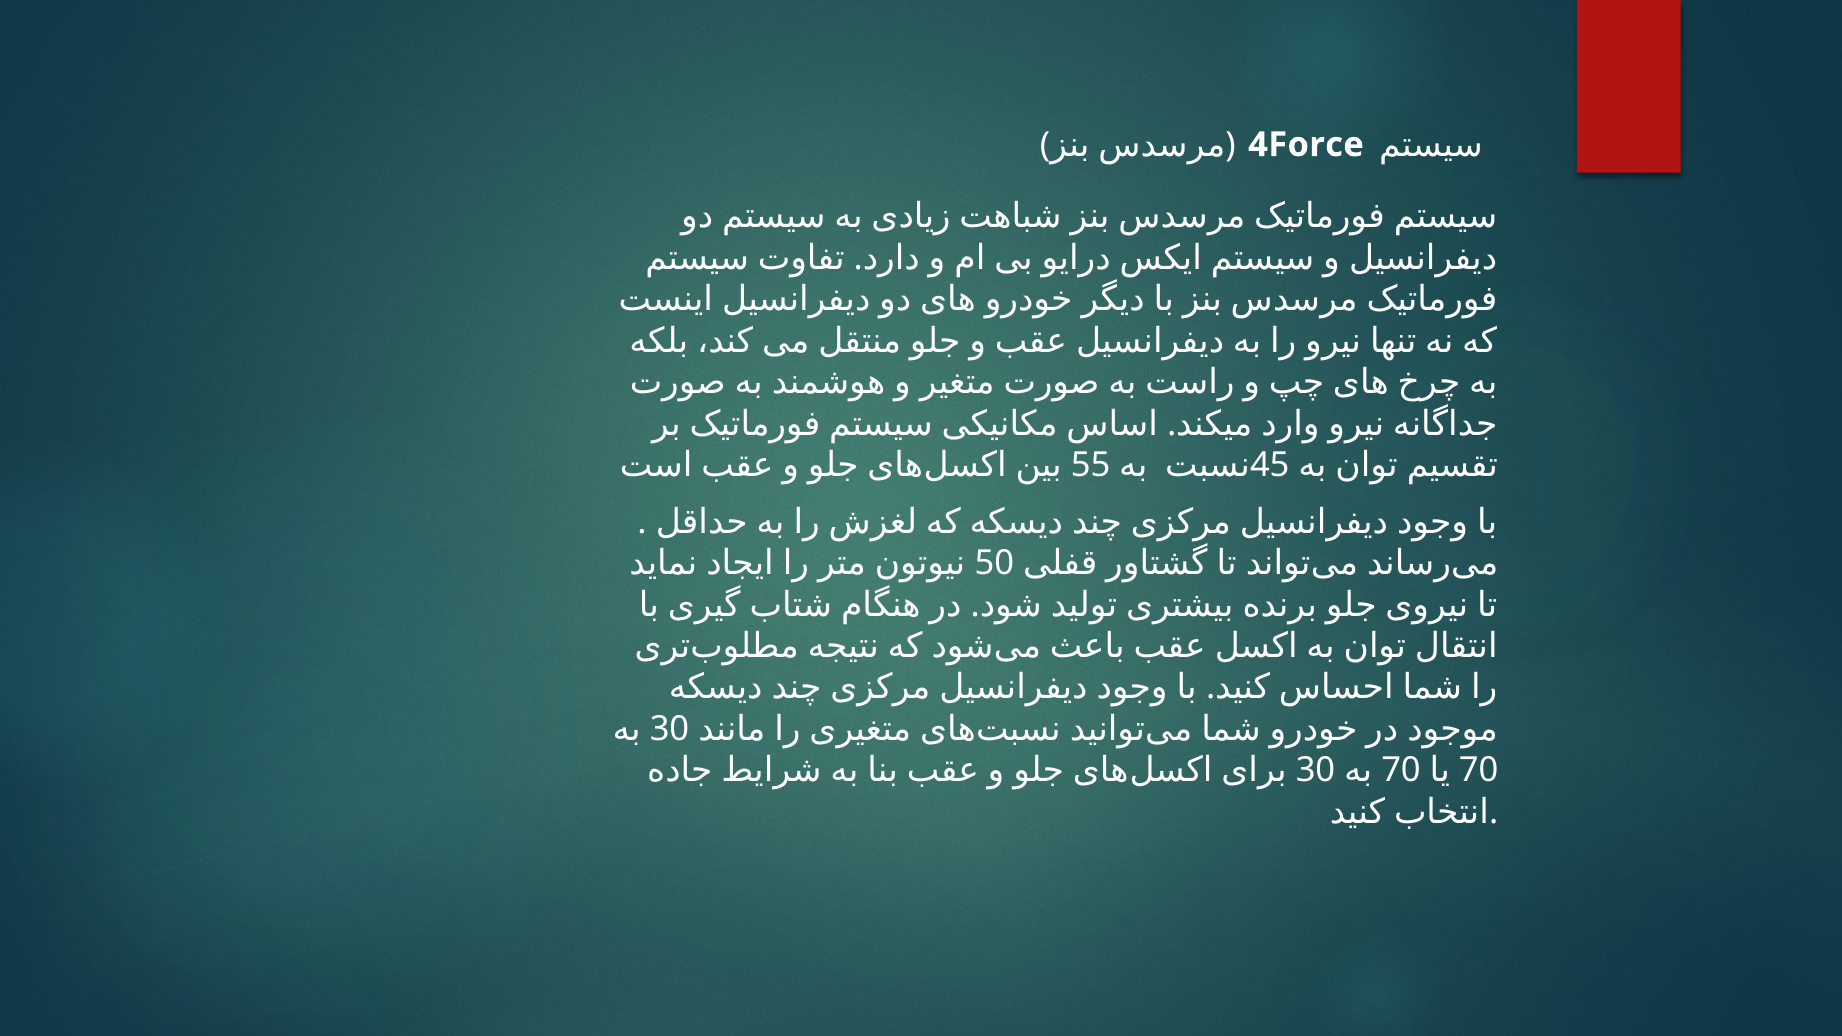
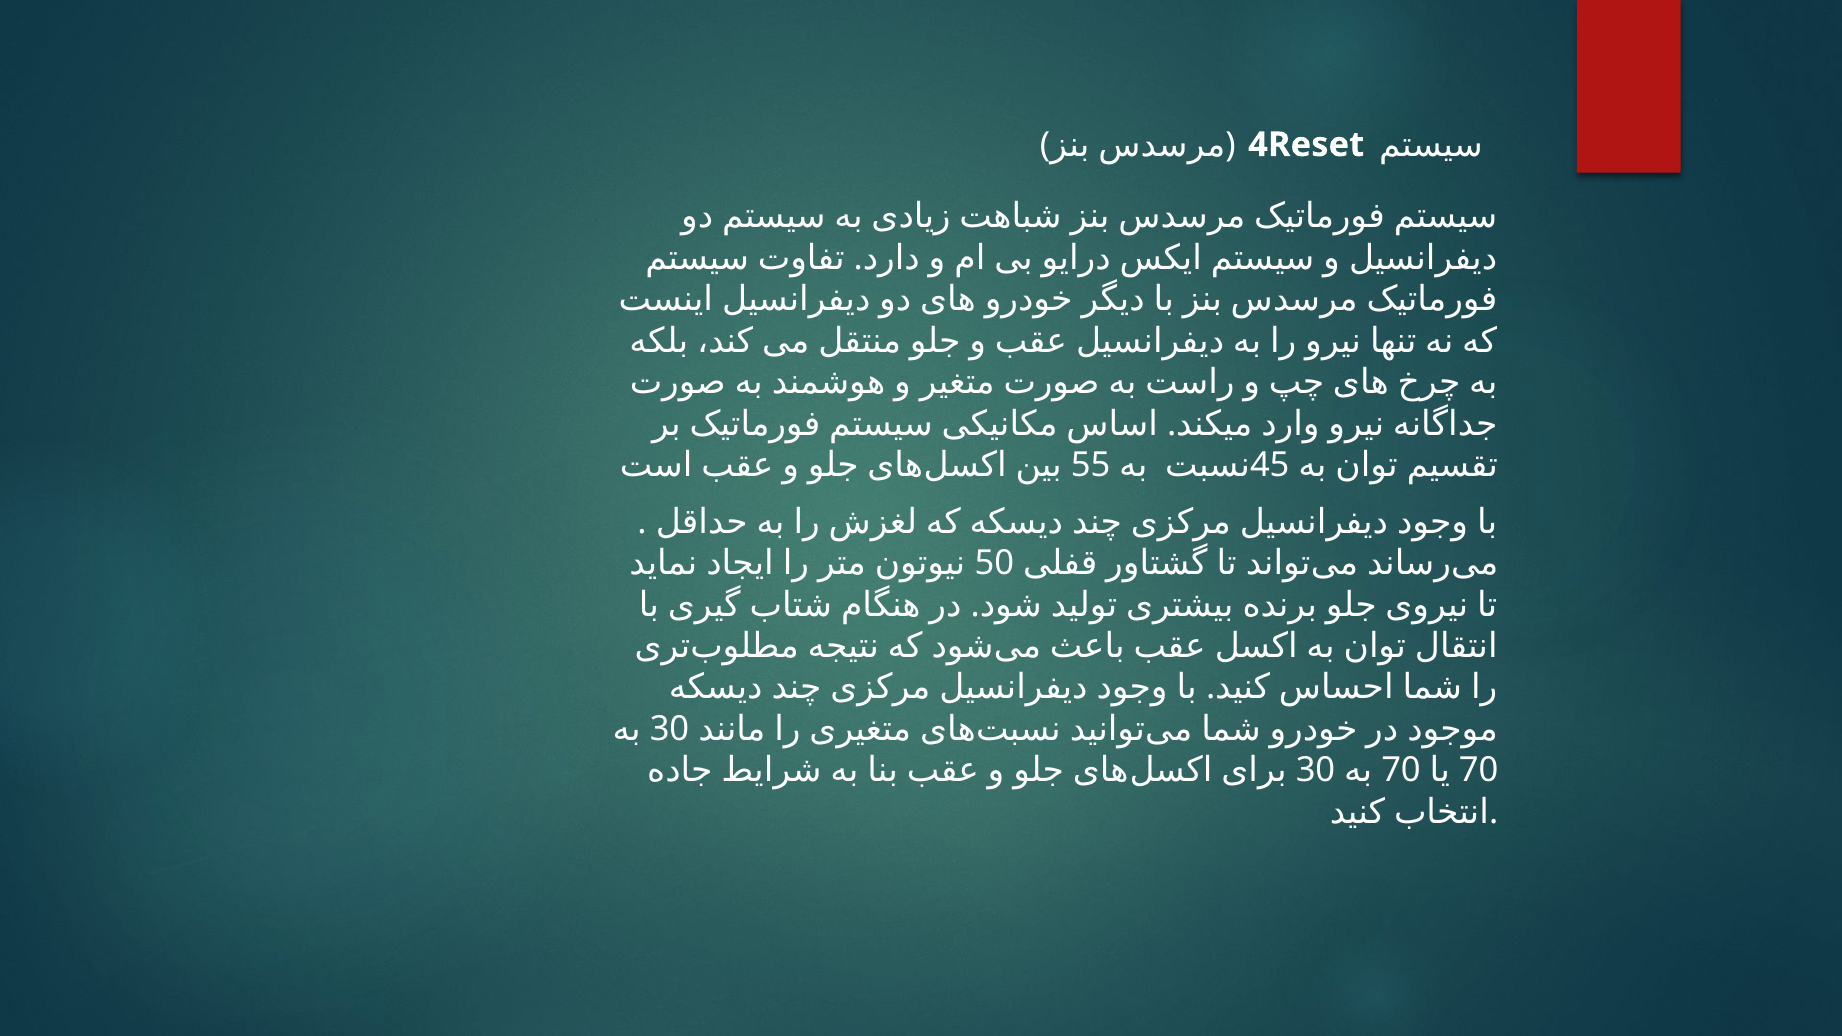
4Force: 4Force -> 4Reset (1306, 145)
